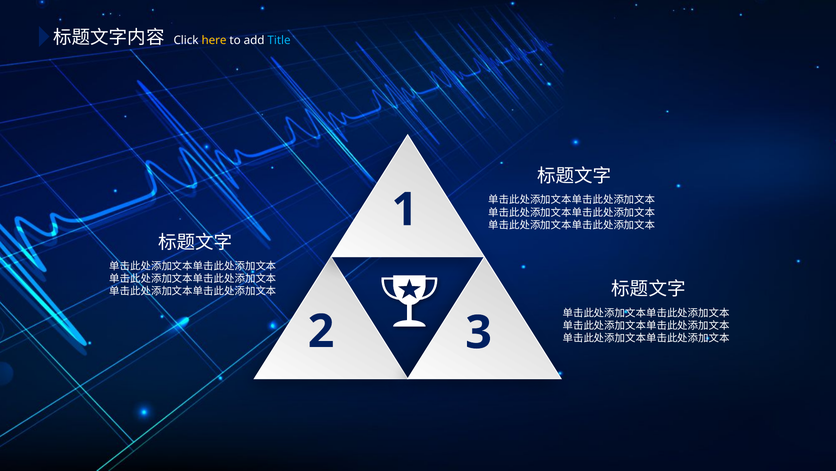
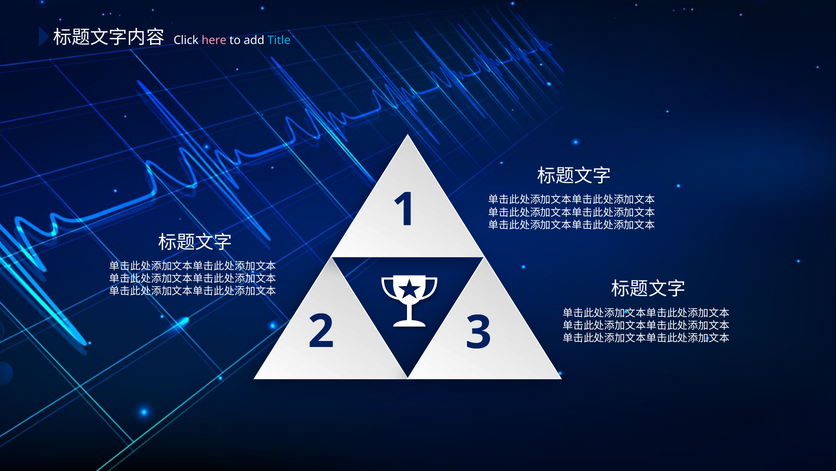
here colour: yellow -> pink (214, 40)
